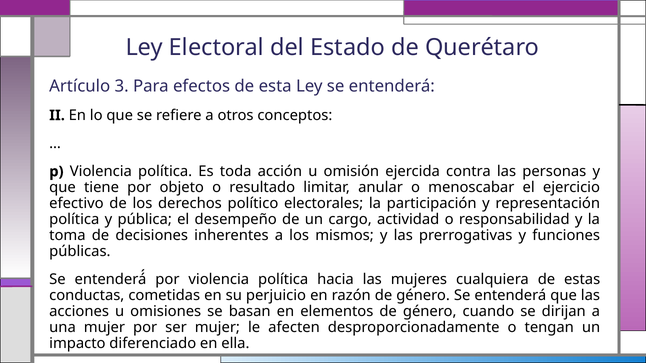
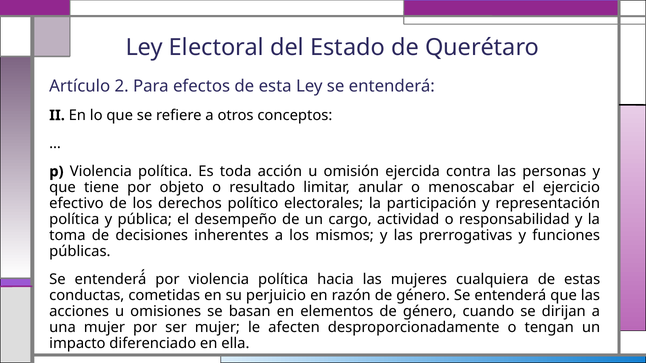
3: 3 -> 2 (122, 86)
